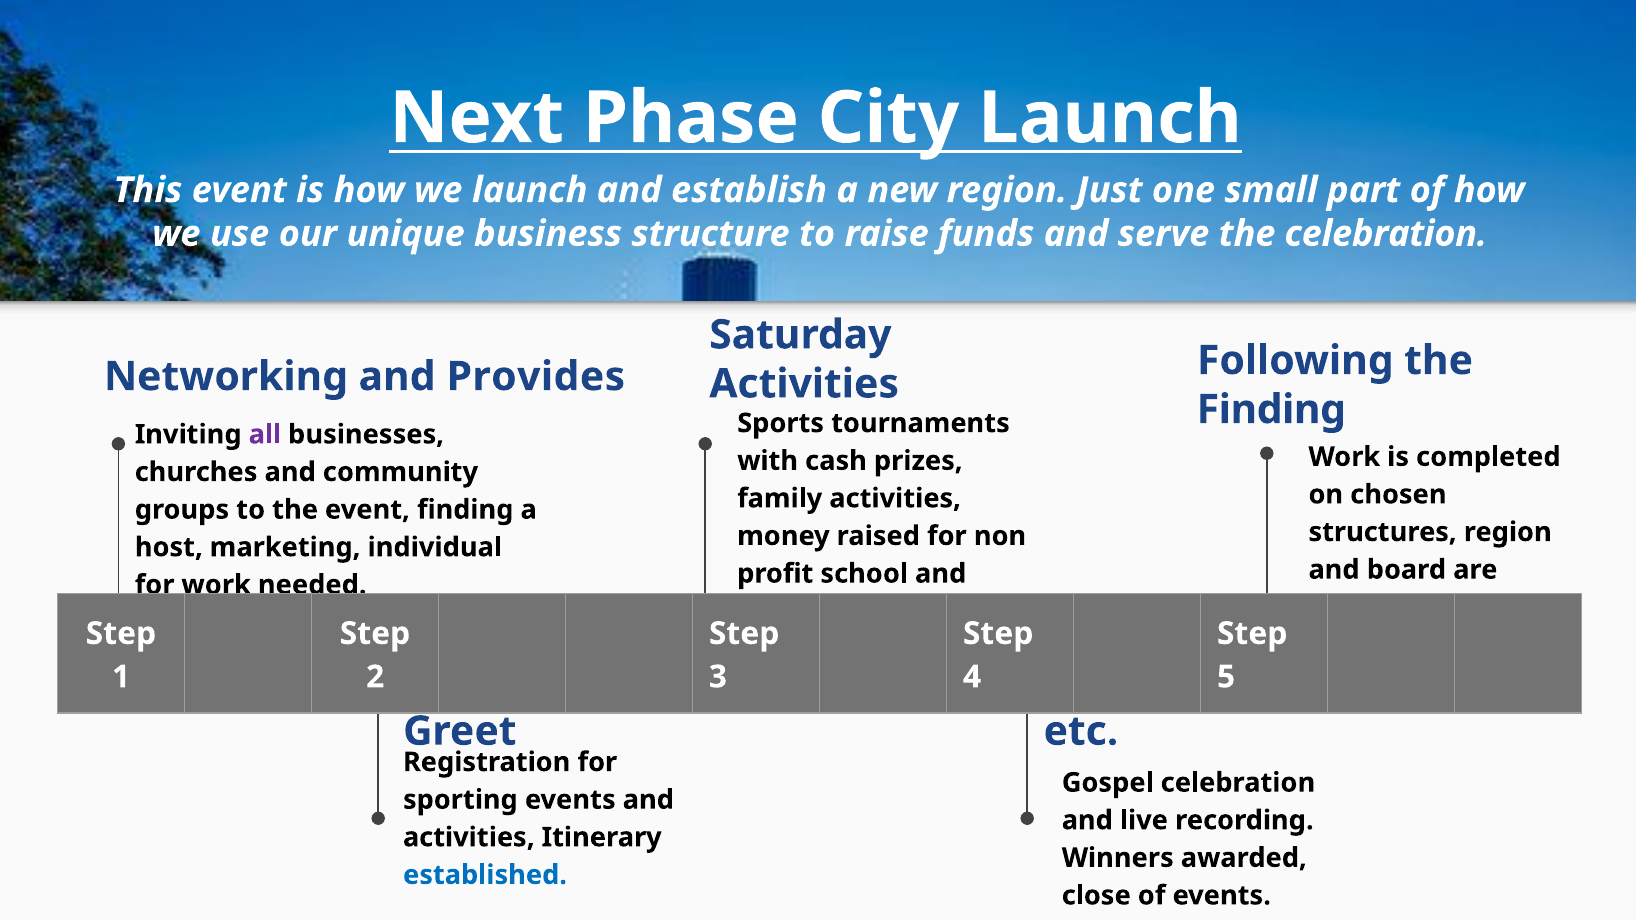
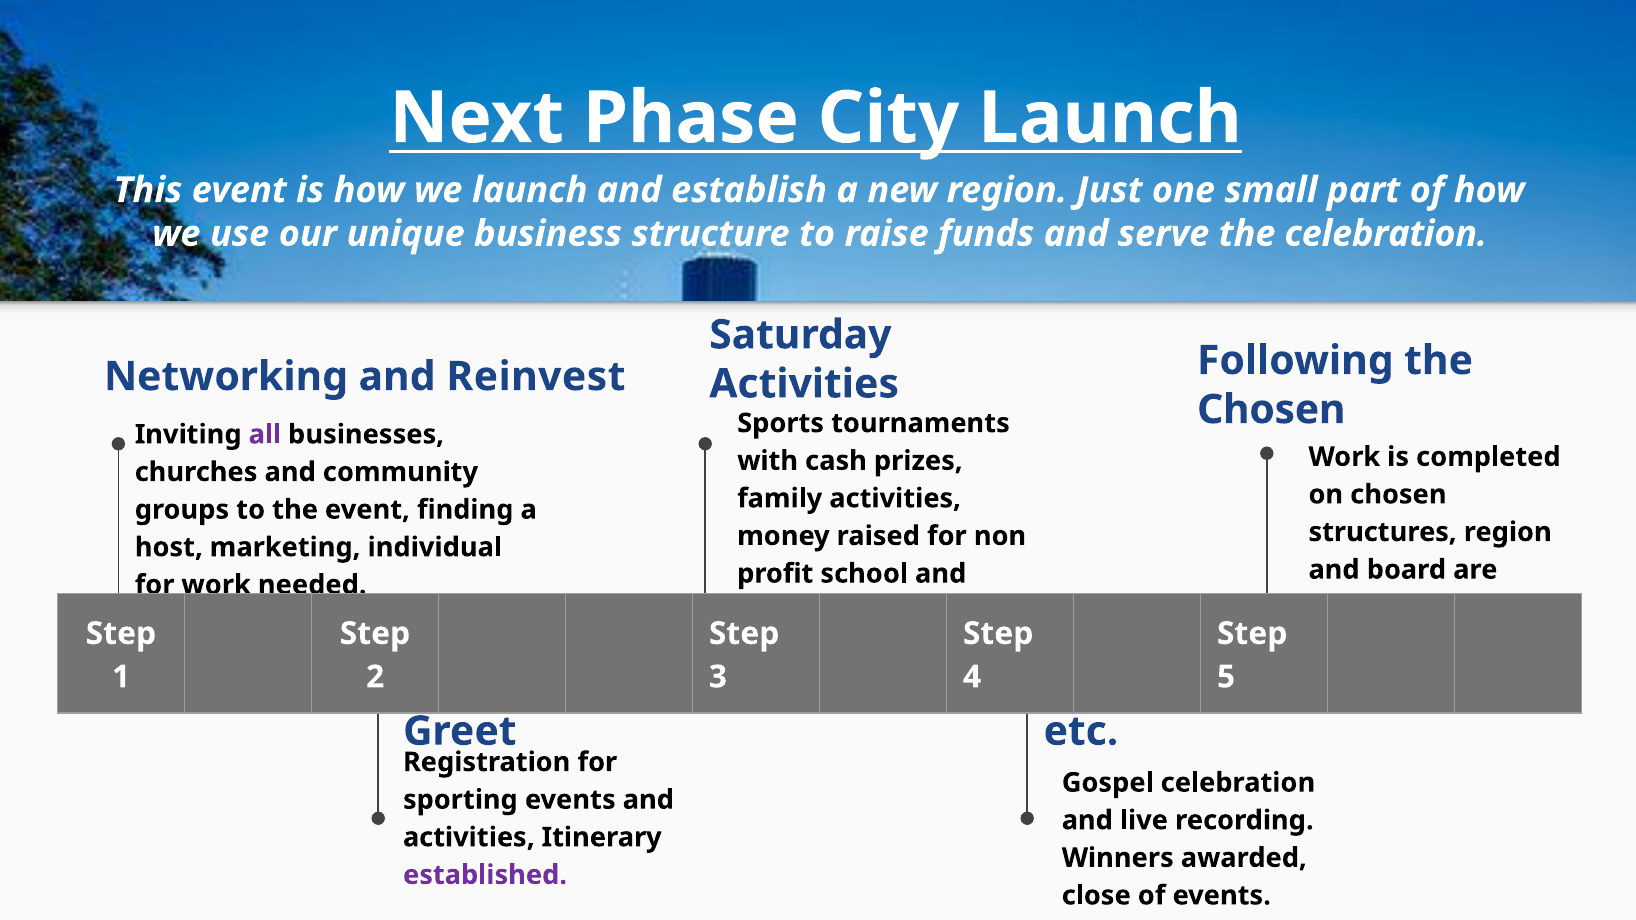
Provides: Provides -> Reinvest (536, 377)
Finding: Finding -> Chosen (1271, 410)
established colour: blue -> purple (485, 875)
